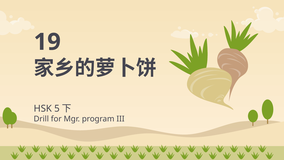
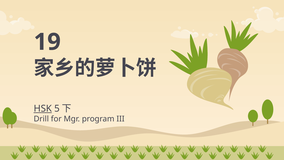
HSK underline: none -> present (43, 108)
